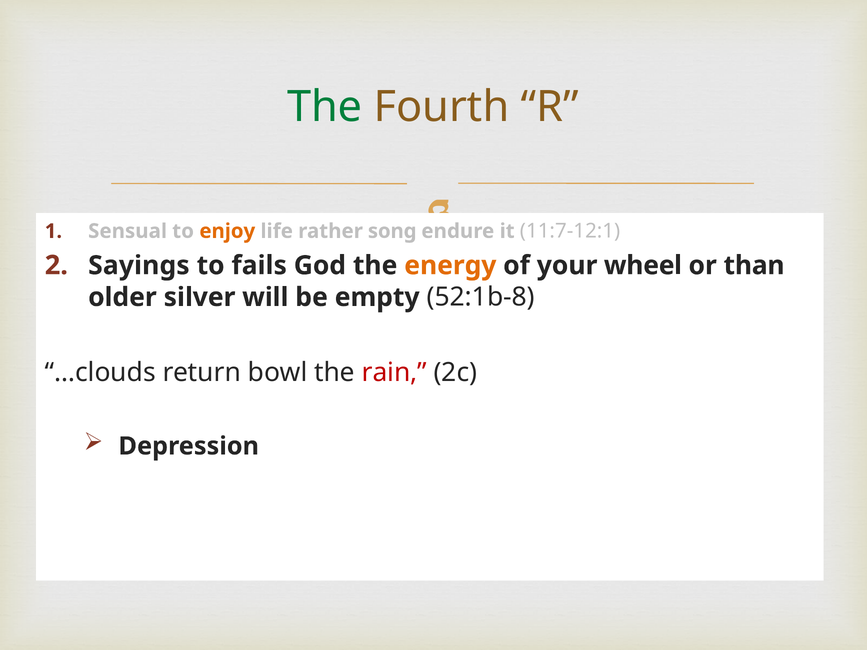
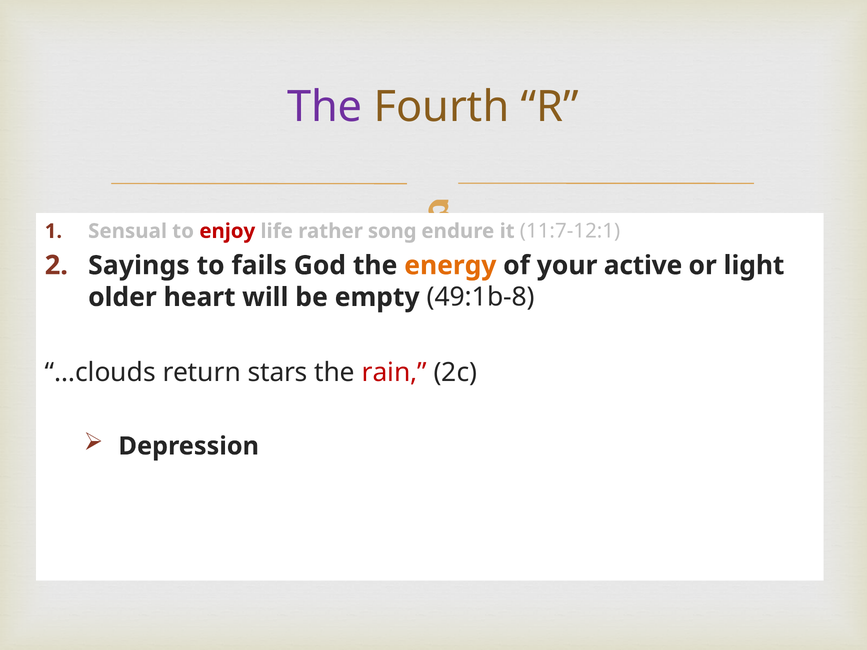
The colour: green -> purple (325, 107)
enjoy colour: orange -> red (227, 231)
wheel: wheel -> active (643, 266)
than: than -> light (754, 266)
silver: silver -> heart (200, 297)
52:1b-8: 52:1b-8 -> 49:1b-8 (481, 297)
bowl: bowl -> stars (278, 372)
